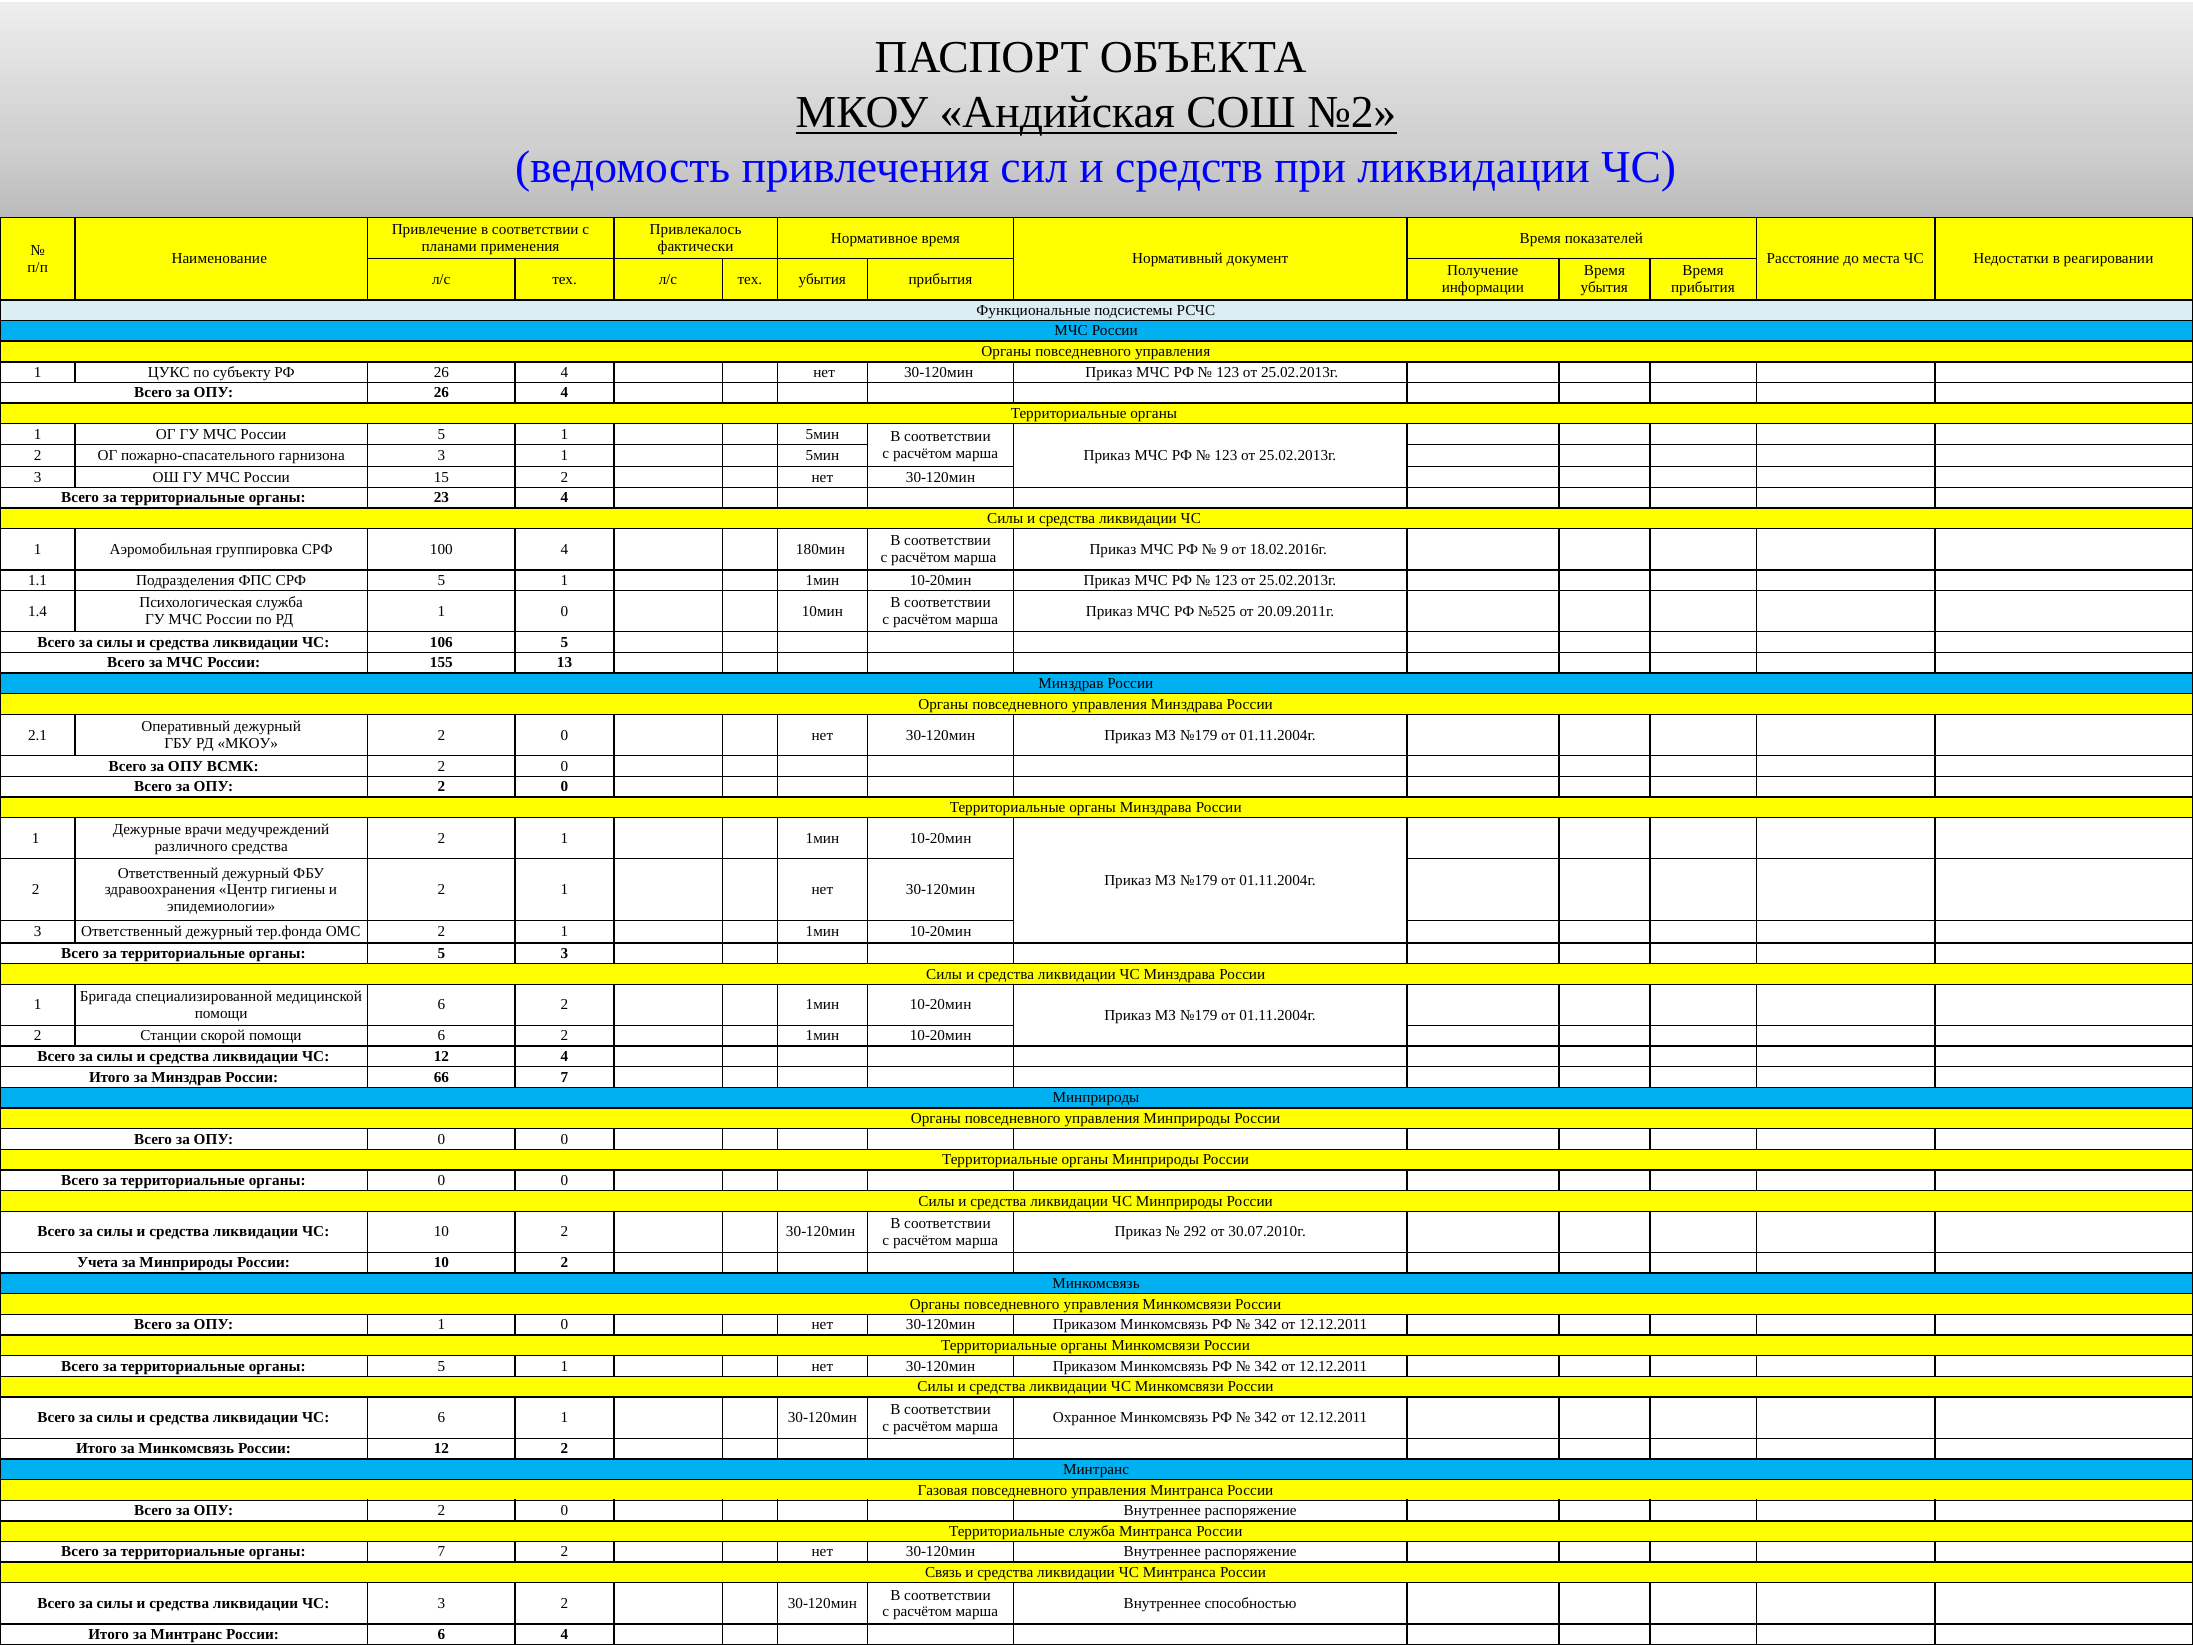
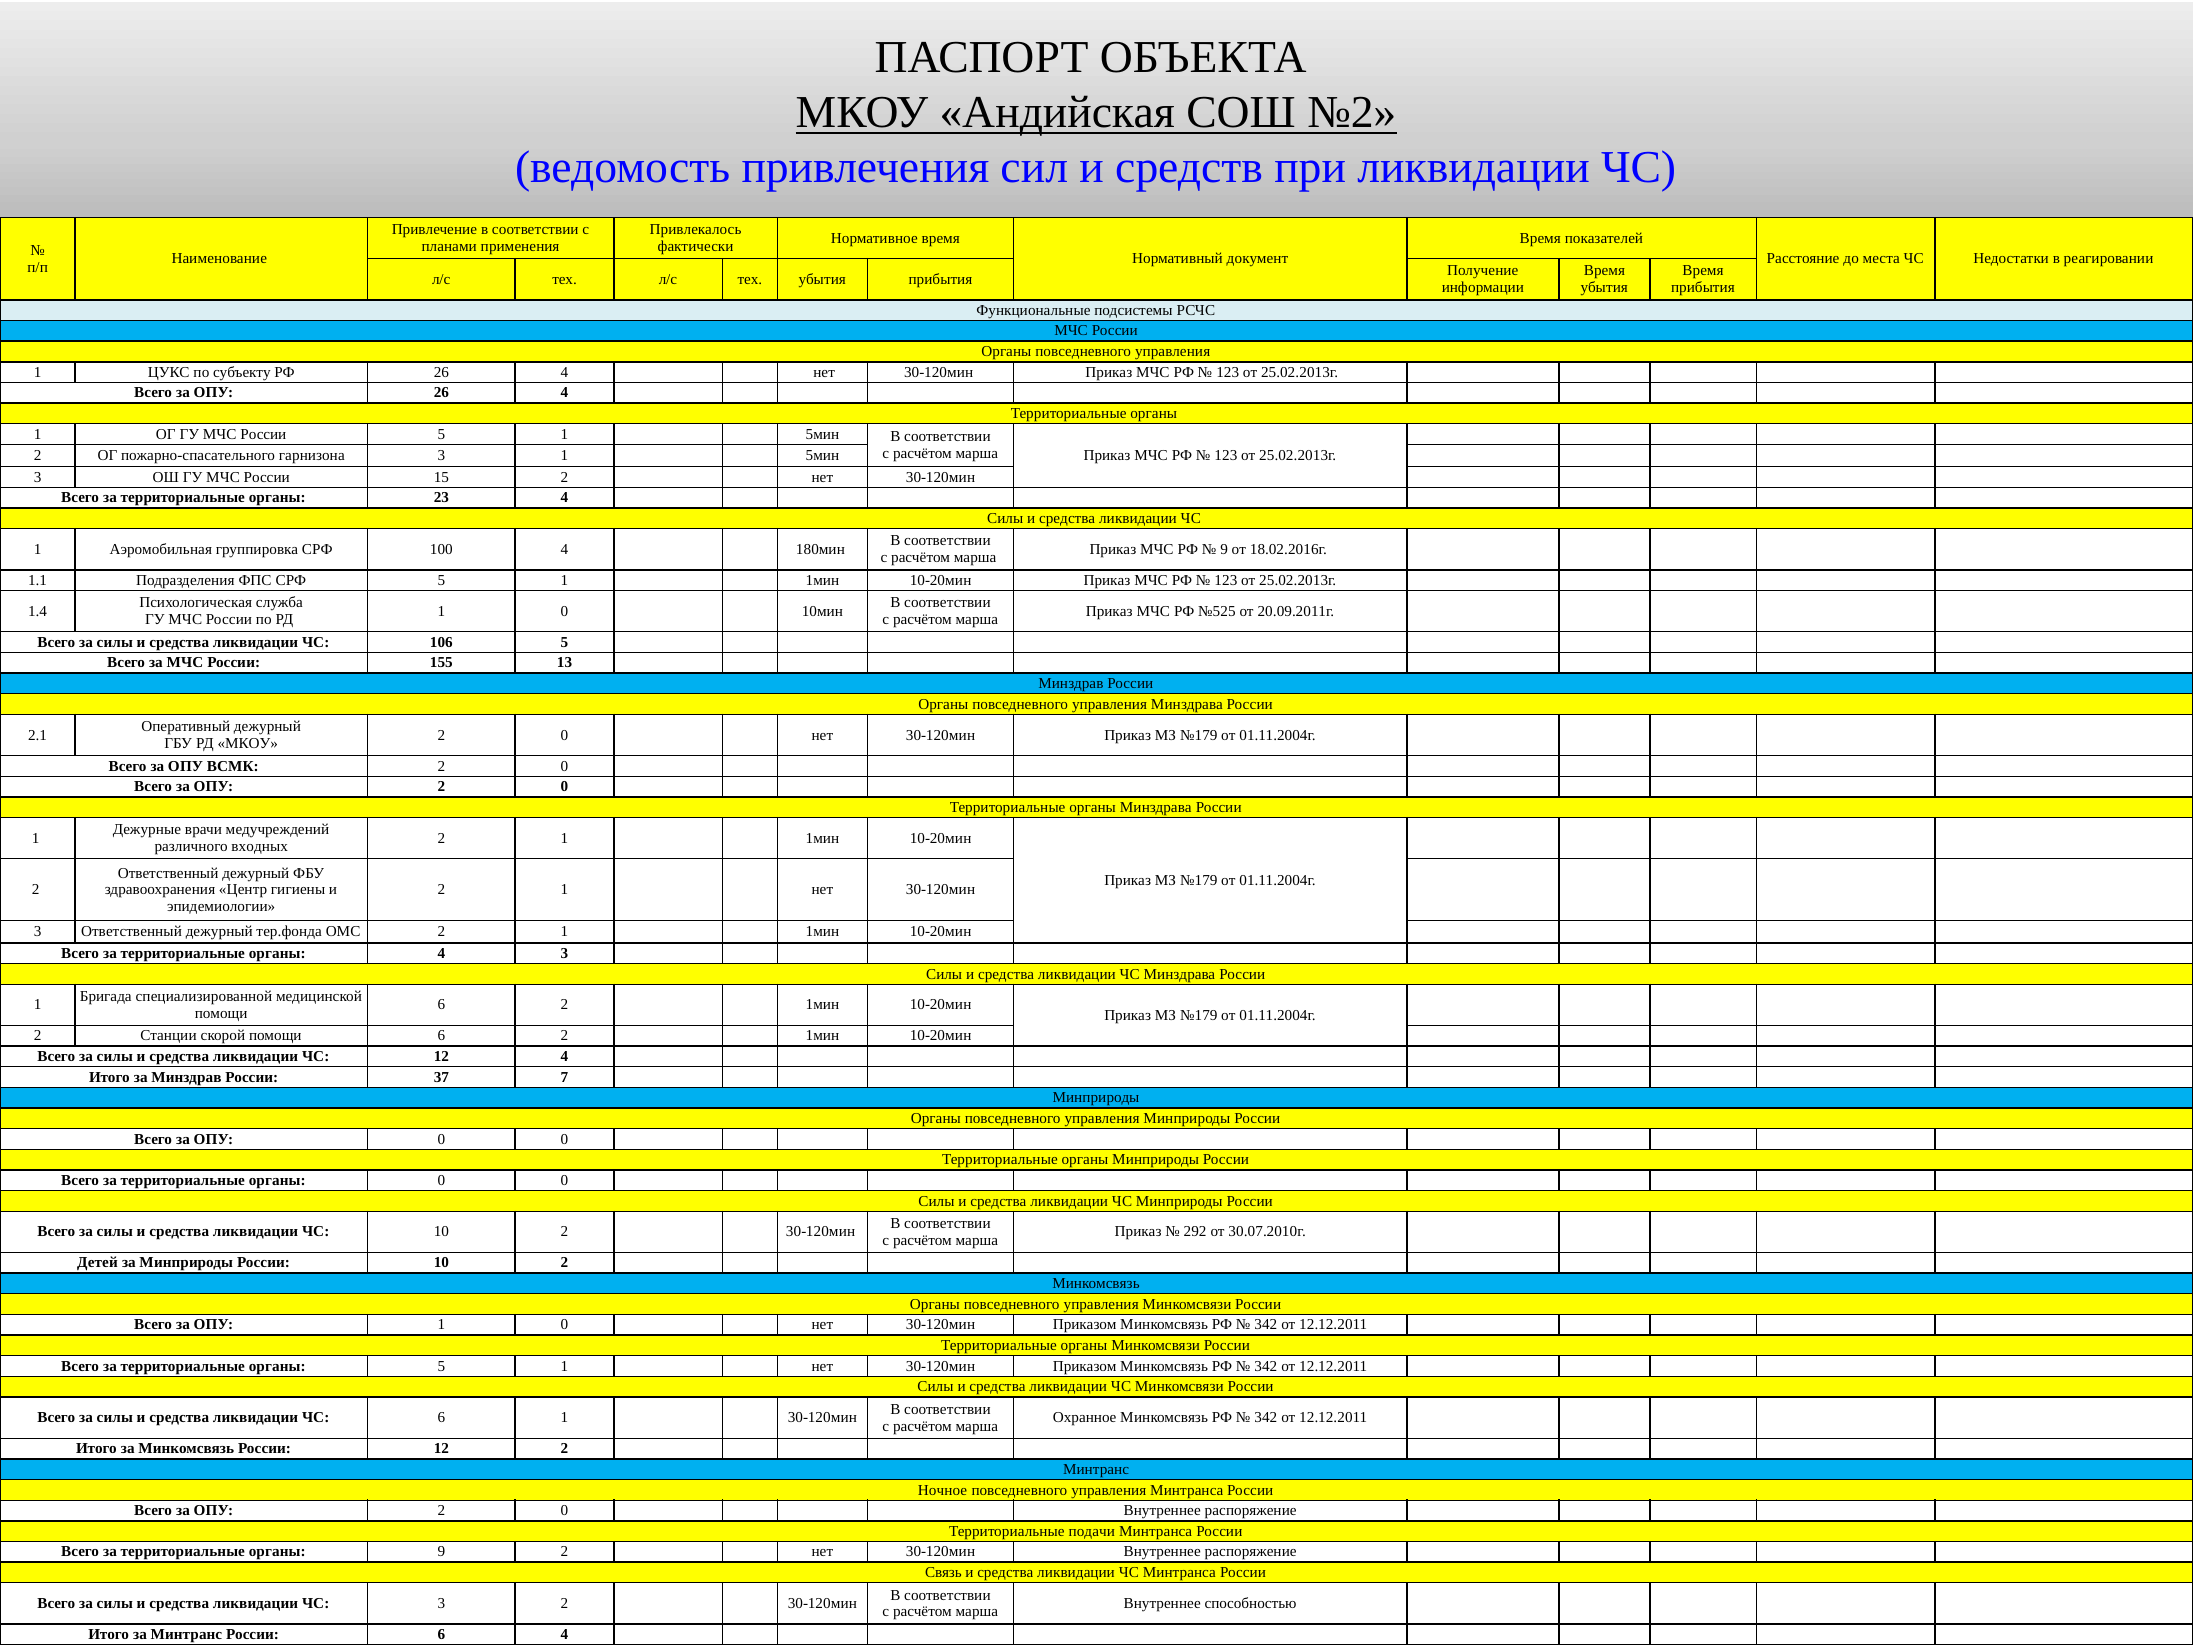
различного средства: средства -> входных (260, 847)
5: 5 -> 4 (441, 953)
66: 66 -> 37 (441, 1077)
Учета: Учета -> Детей (98, 1263)
Газовая: Газовая -> Ночное (942, 1490)
Территориальные служба: служба -> подачи (1092, 1531)
органы 7: 7 -> 9 (441, 1552)
